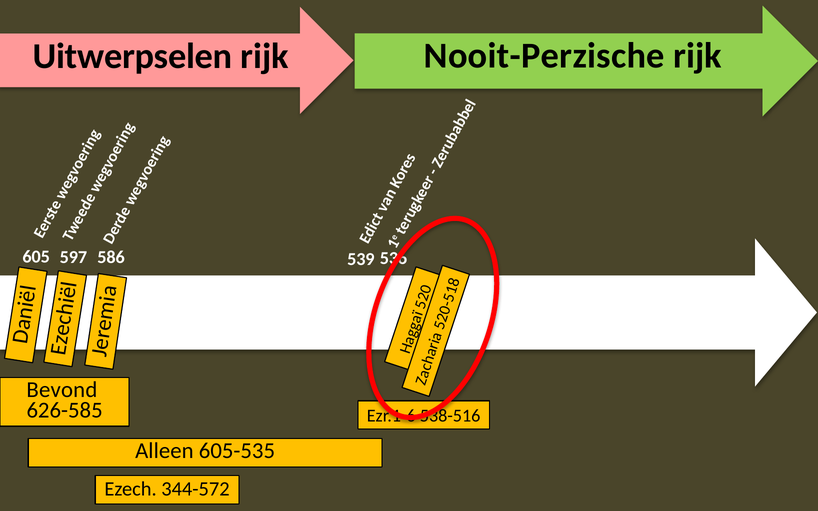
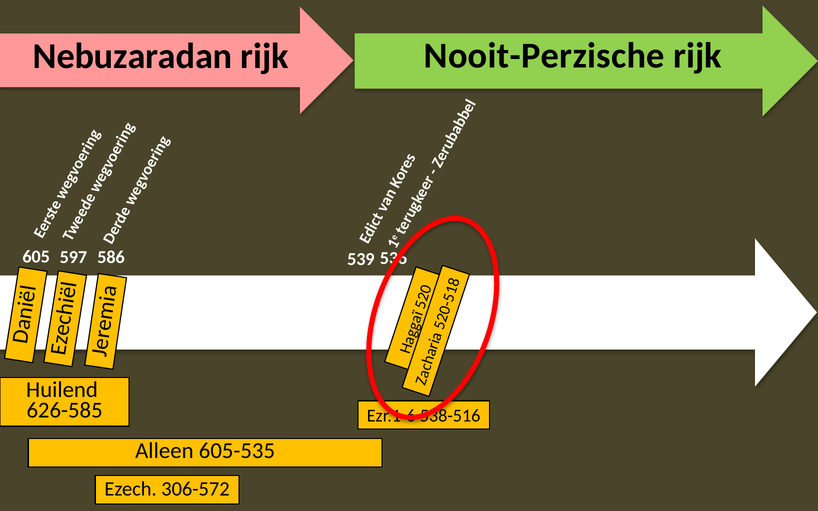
Uitwerpselen: Uitwerpselen -> Nebuzaradan (133, 56)
Bevond: Bevond -> Huilend (62, 390)
344-572: 344-572 -> 306-572 (195, 489)
